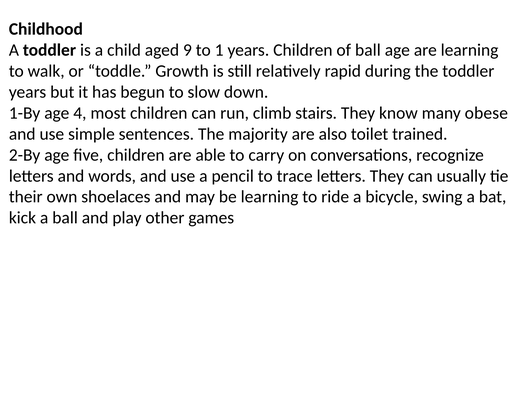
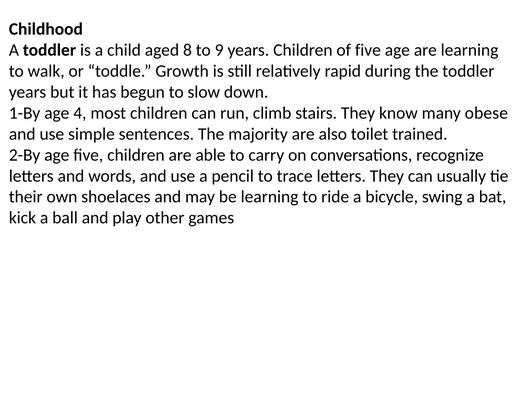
9: 9 -> 8 (187, 50)
1: 1 -> 9 (219, 50)
of ball: ball -> five (368, 50)
